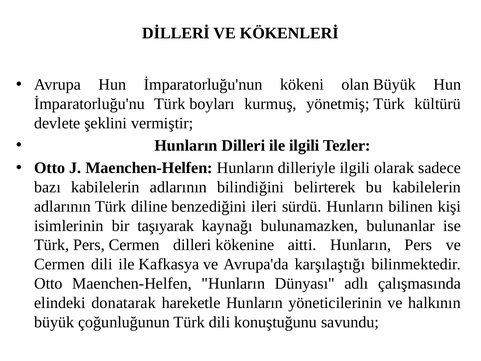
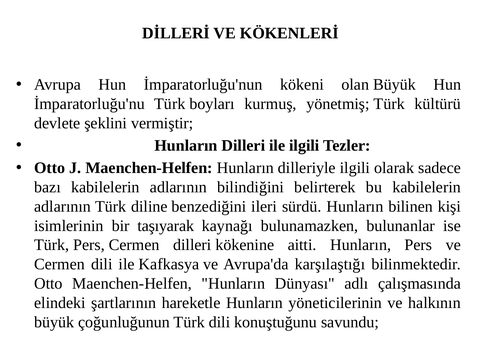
donatarak: donatarak -> şartlarının (124, 303)
